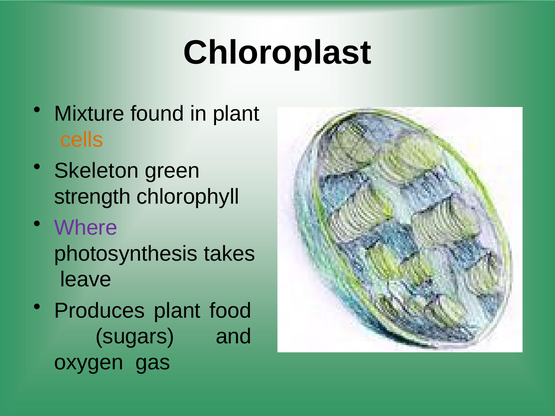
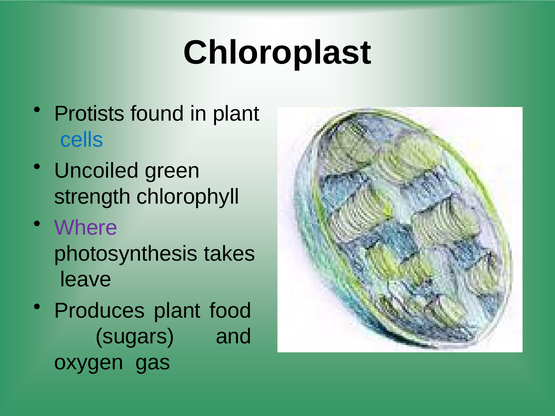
Mixture: Mixture -> Protists (89, 114)
cells colour: orange -> blue (82, 140)
Skeleton: Skeleton -> Uncoiled (96, 171)
